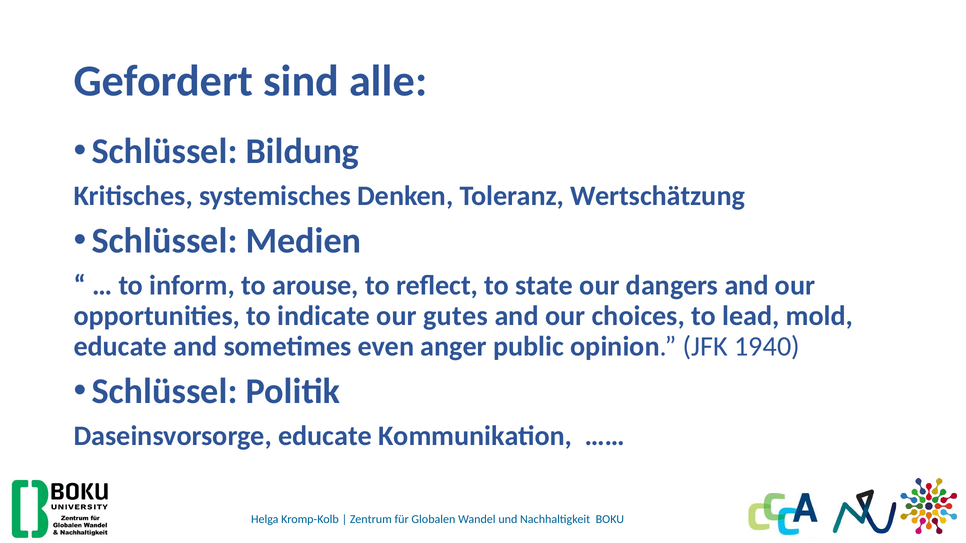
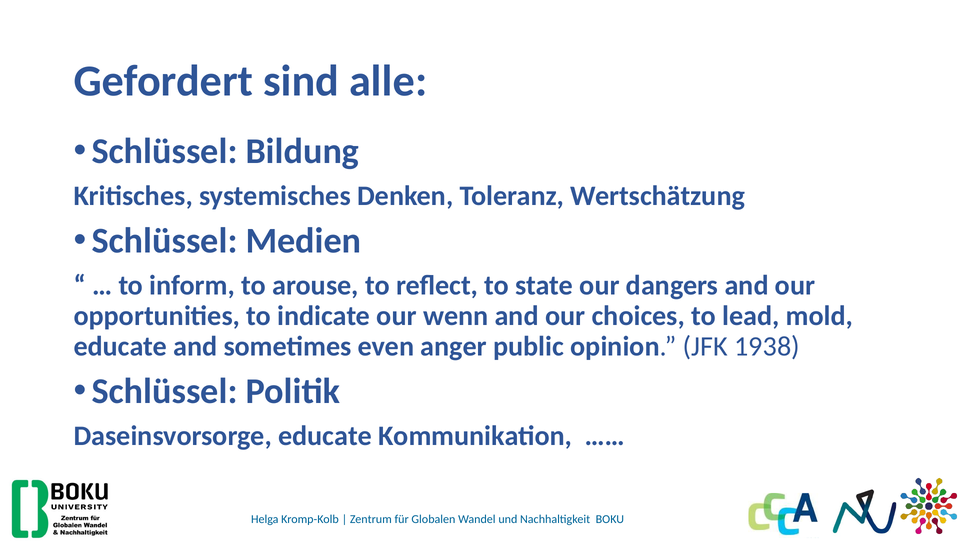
gutes: gutes -> wenn (456, 316)
1940: 1940 -> 1938 (767, 347)
